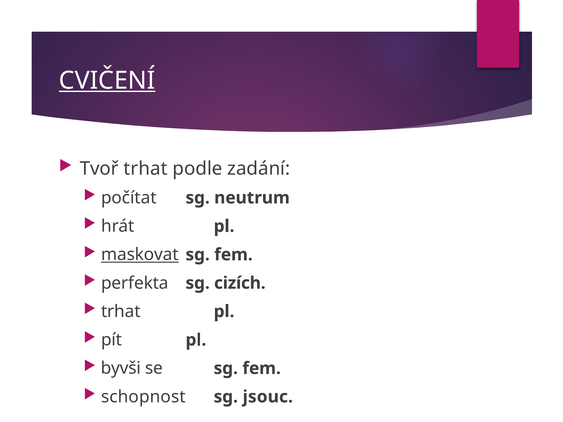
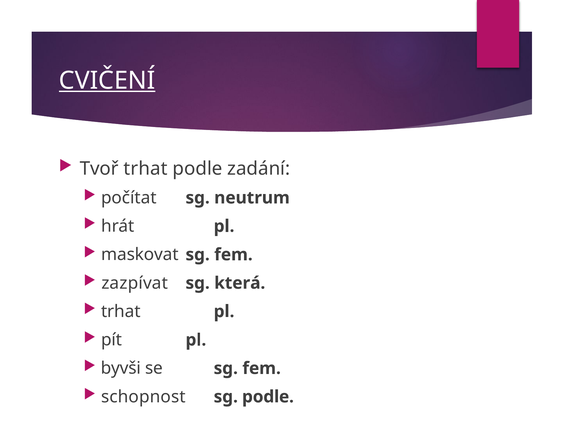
maskovat underline: present -> none (140, 255)
perfekta: perfekta -> zazpívat (135, 283)
cizích: cizích -> která (240, 283)
sg jsouc: jsouc -> podle (268, 397)
